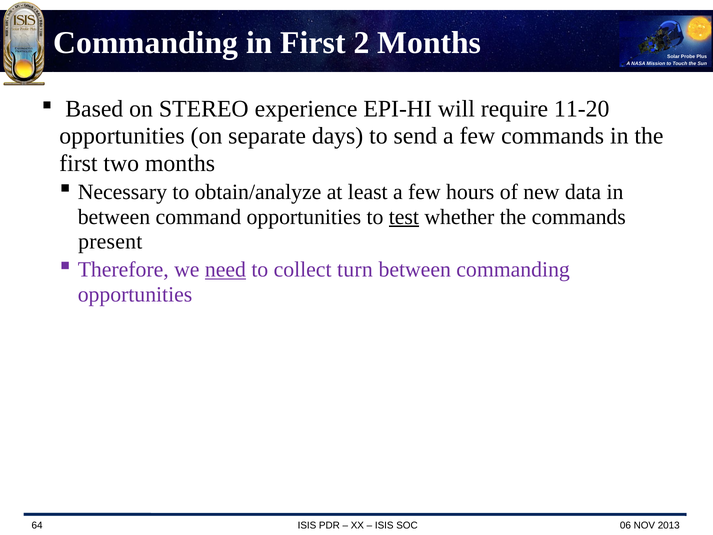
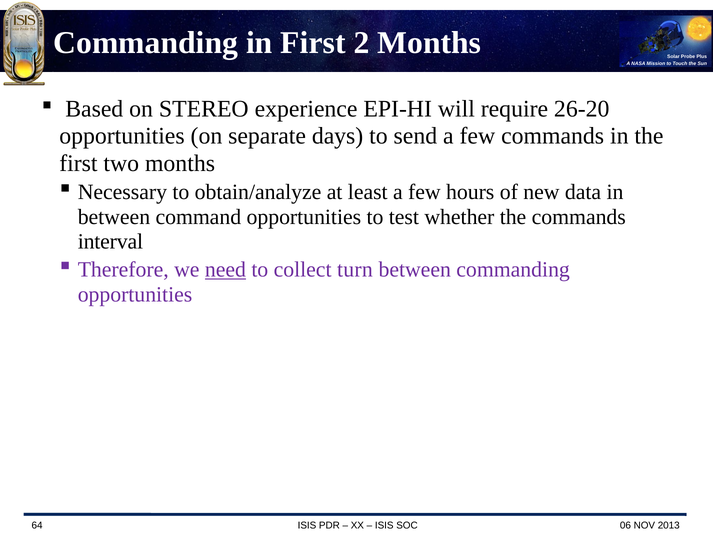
11-20: 11-20 -> 26-20 (582, 109)
test underline: present -> none (404, 217)
present: present -> interval (110, 242)
